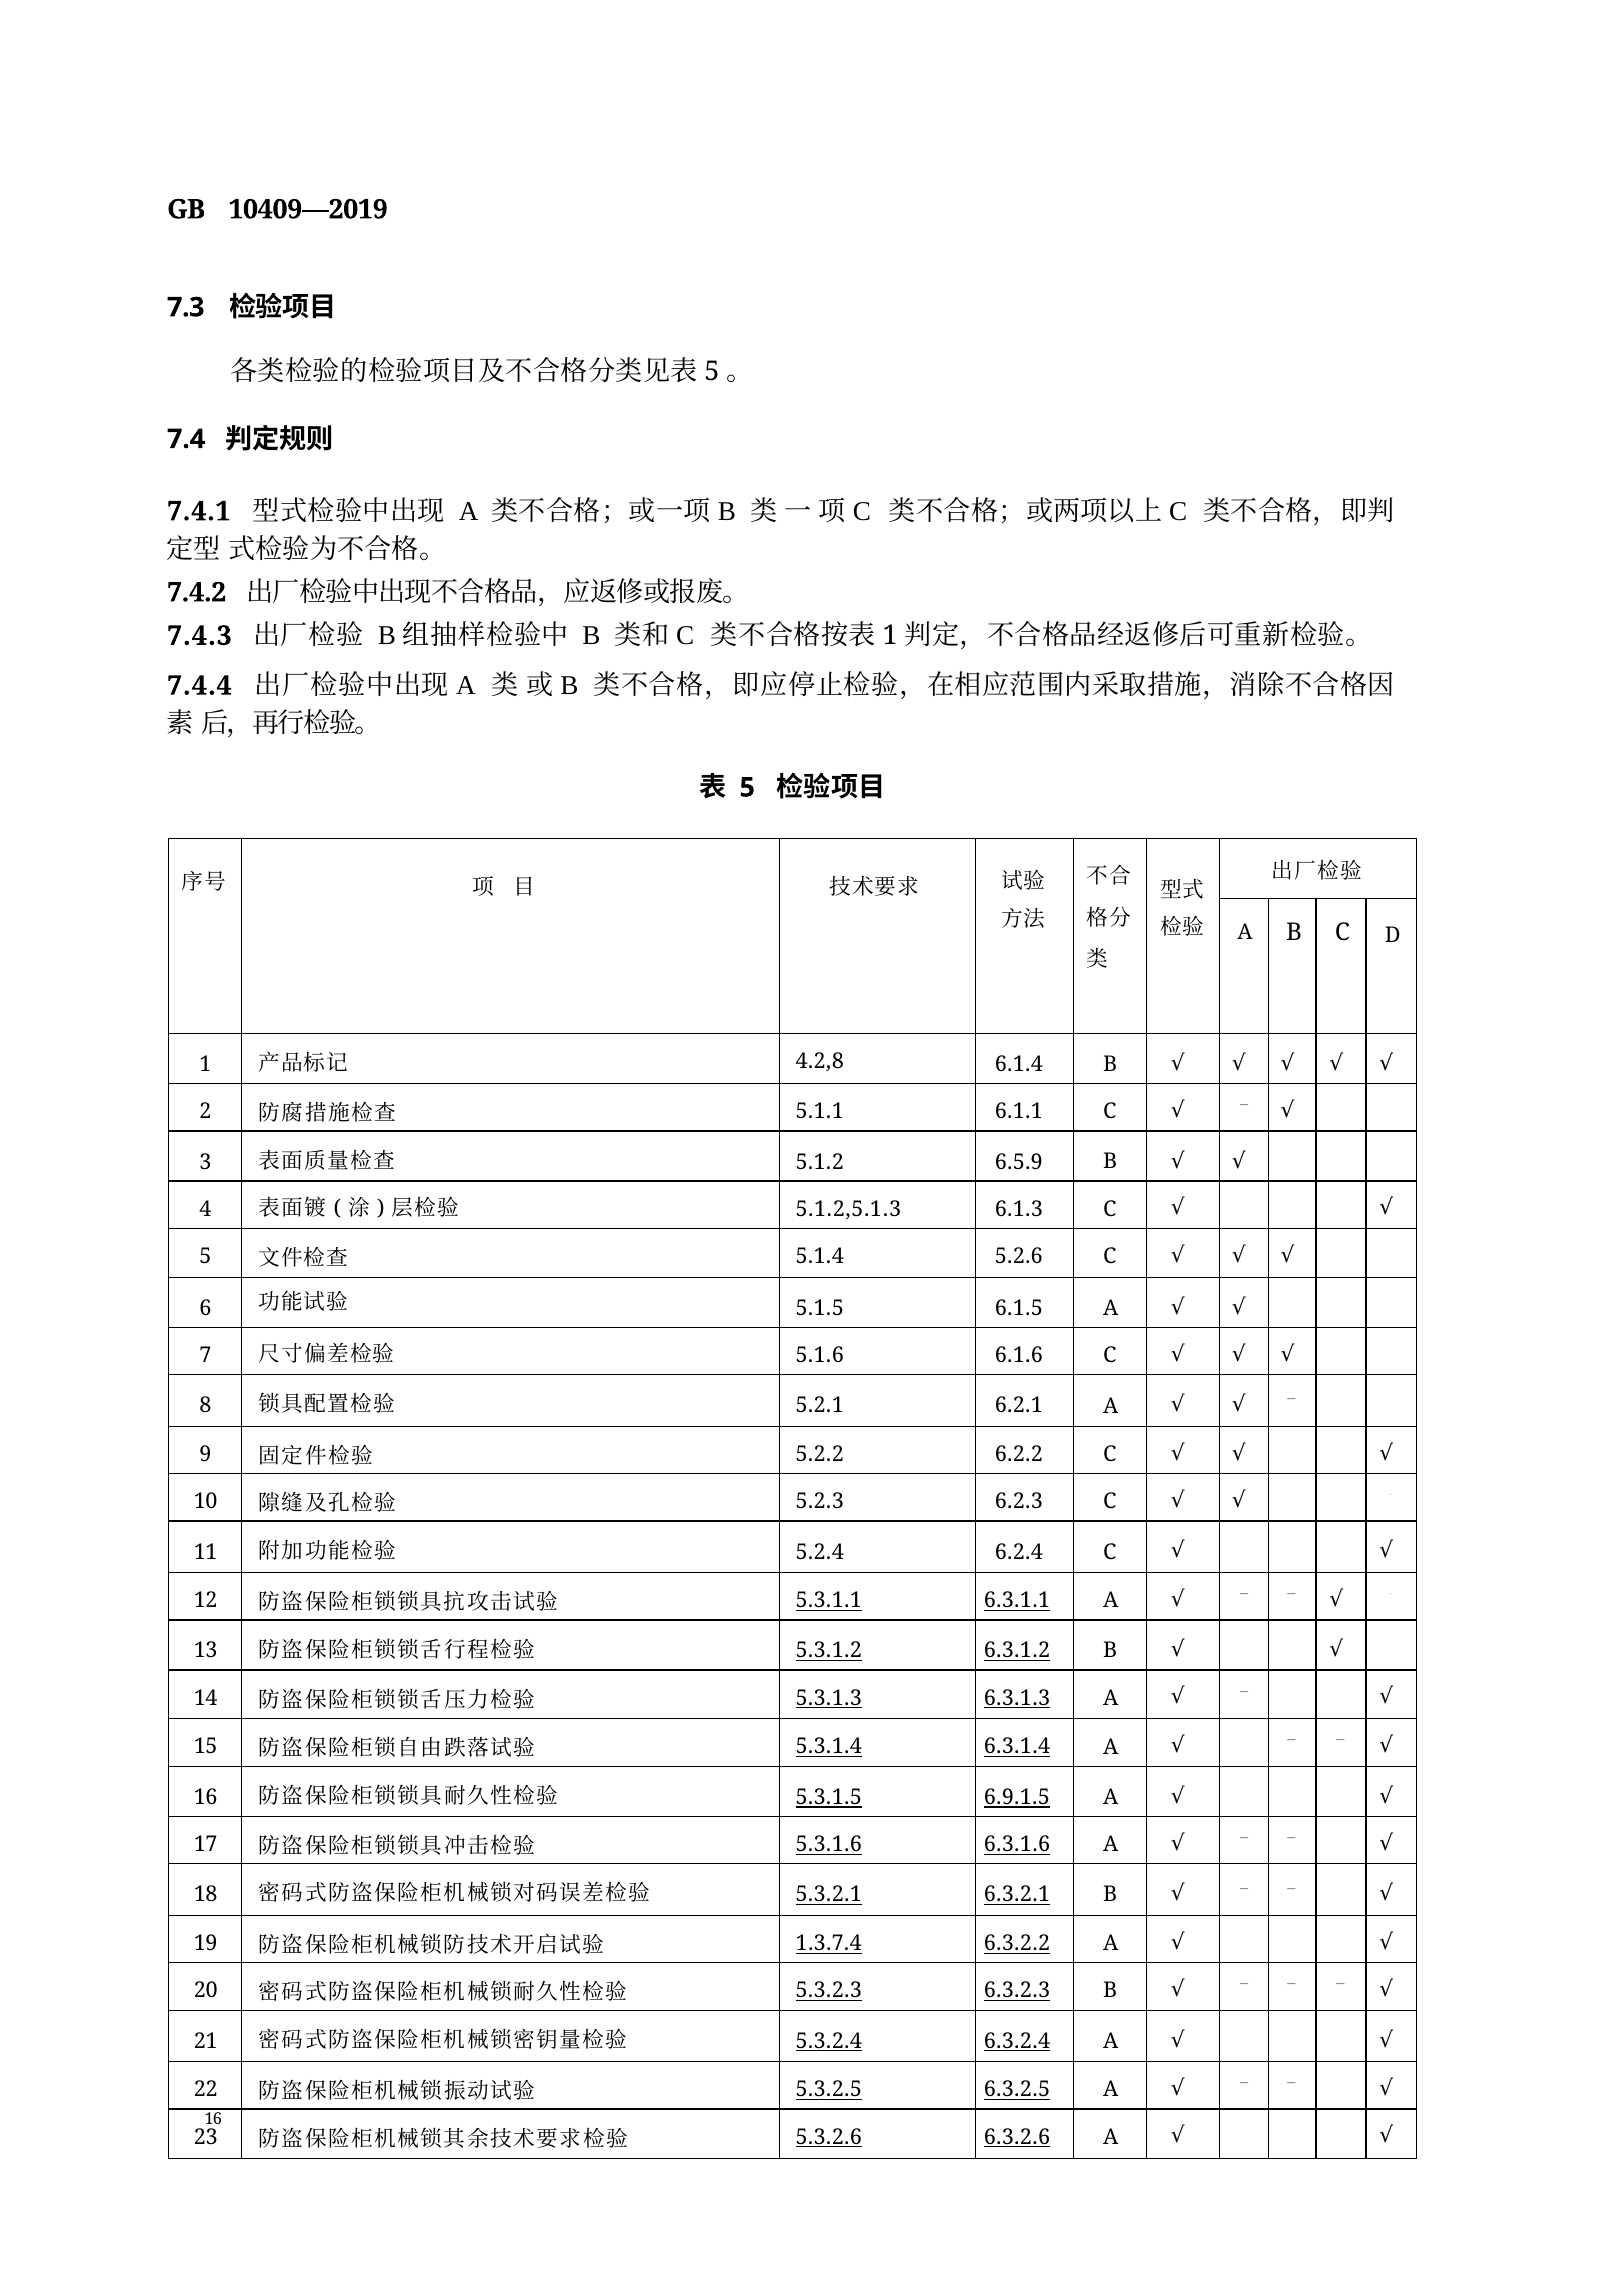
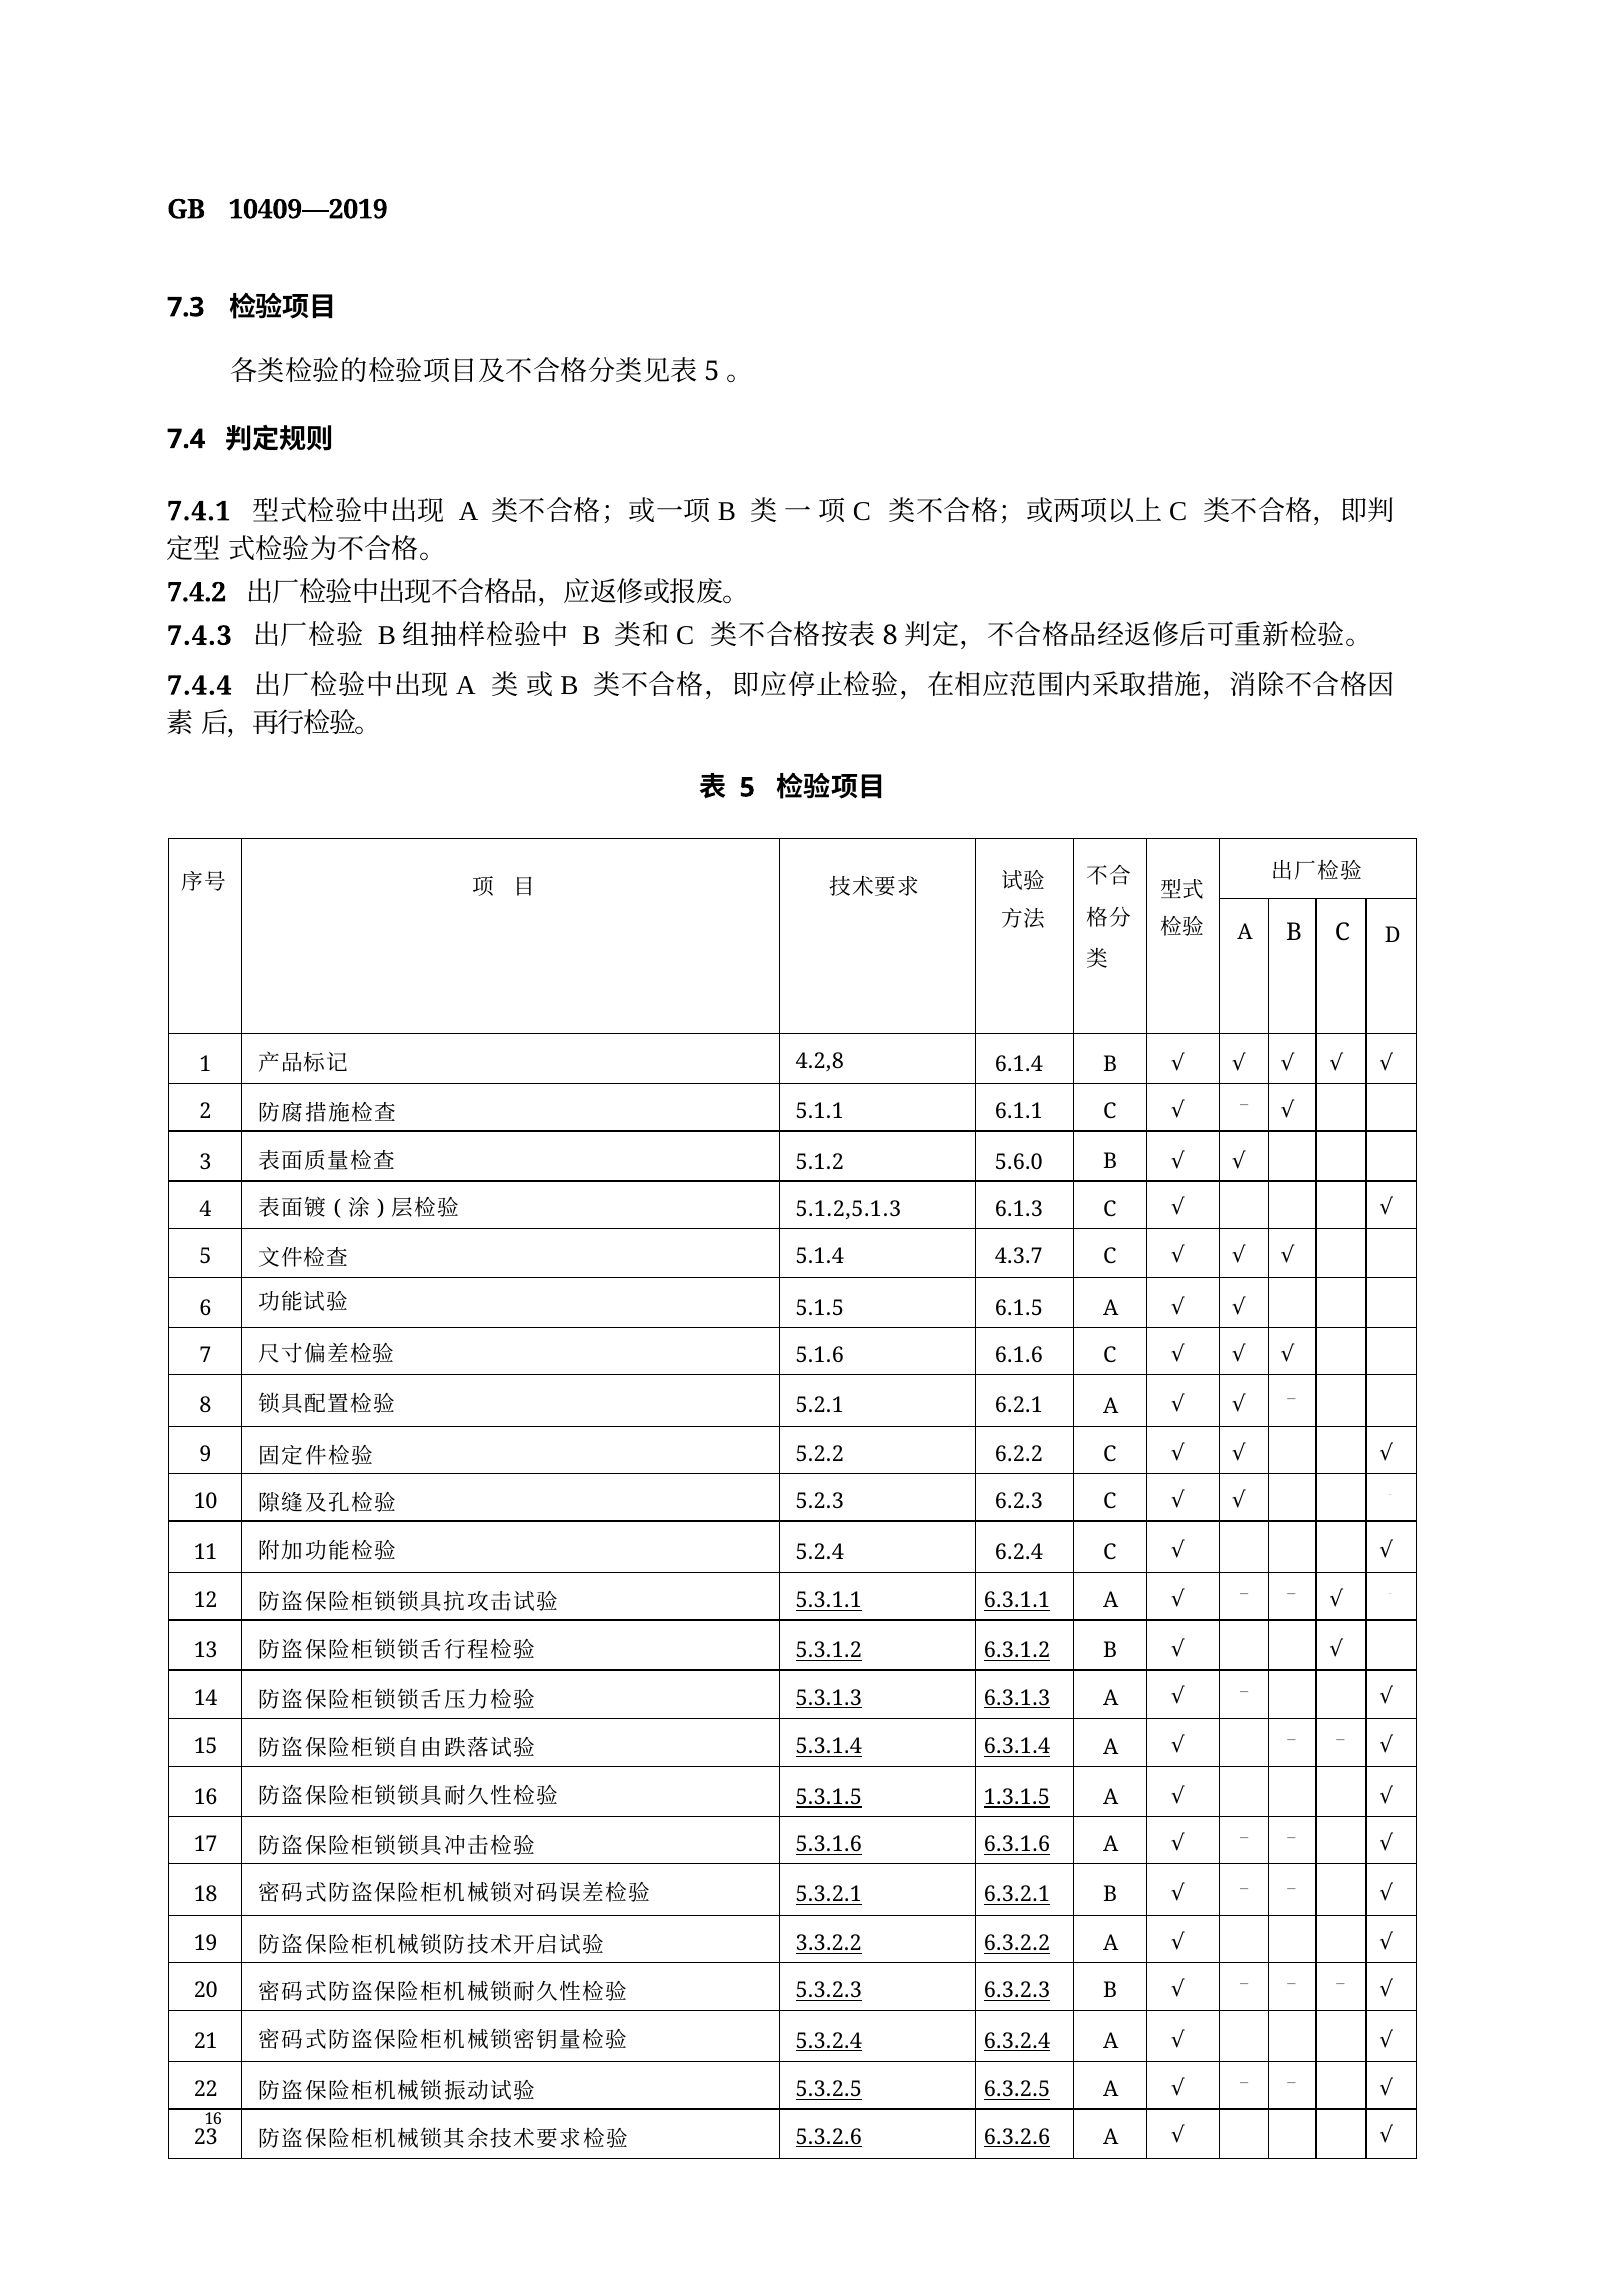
1: 1 -> 8 (890, 636)
6.5.9: 6.5.9 -> 5.6.0 (1019, 1162)
5.2.6: 5.2.6 -> 4.3.7 (1019, 1256)
6.9.1.5: 6.9.1.5 -> 1.3.1.5 (1017, 1797)
1.3.7.4: 1.3.7.4 -> 3.3.2.2 (829, 1943)
